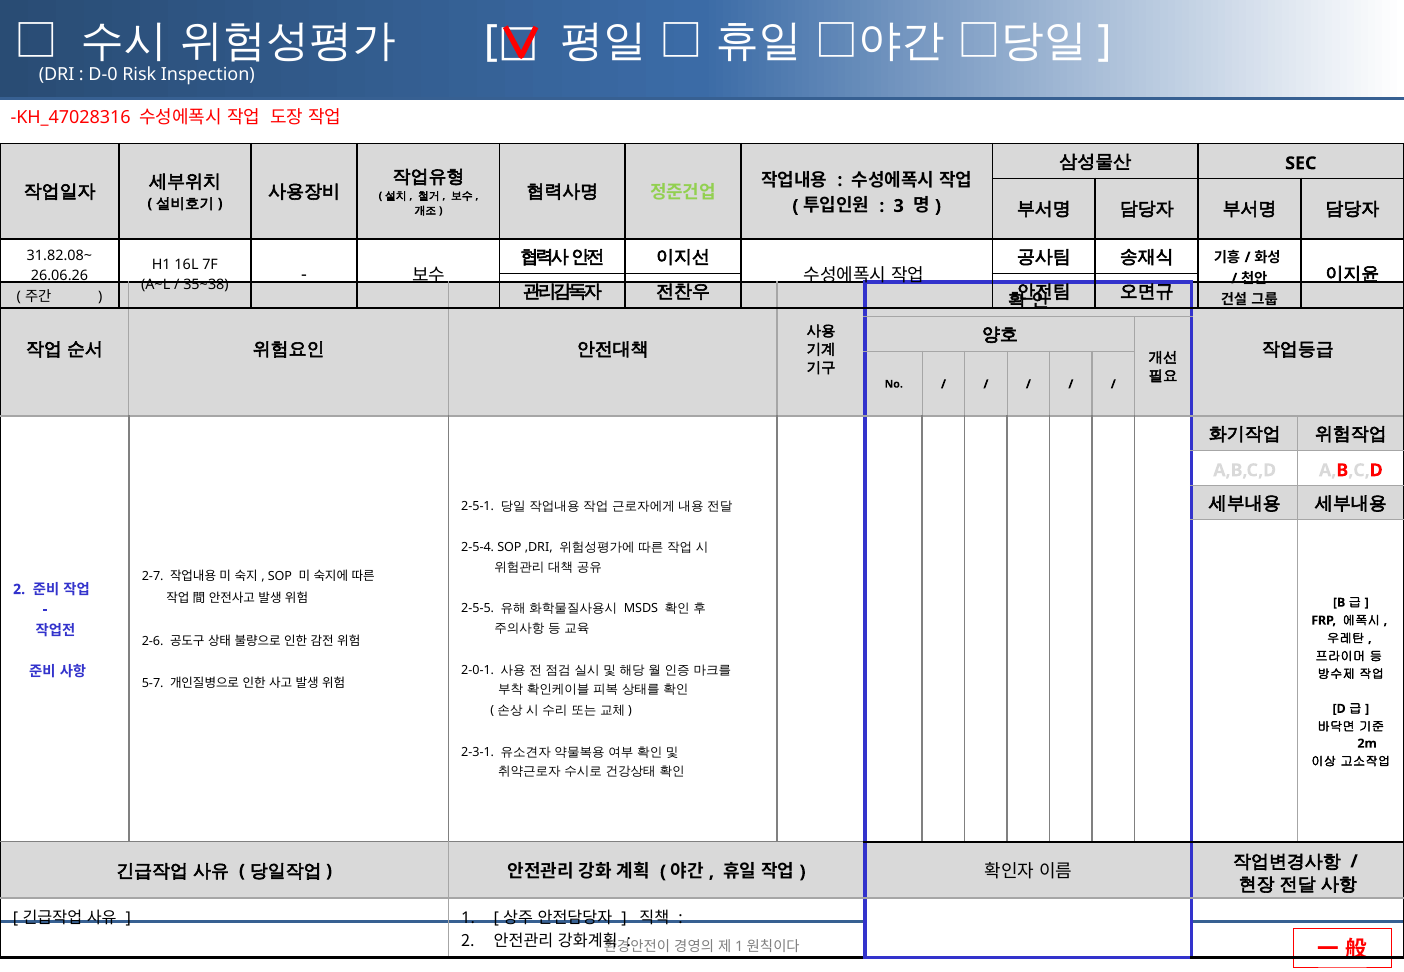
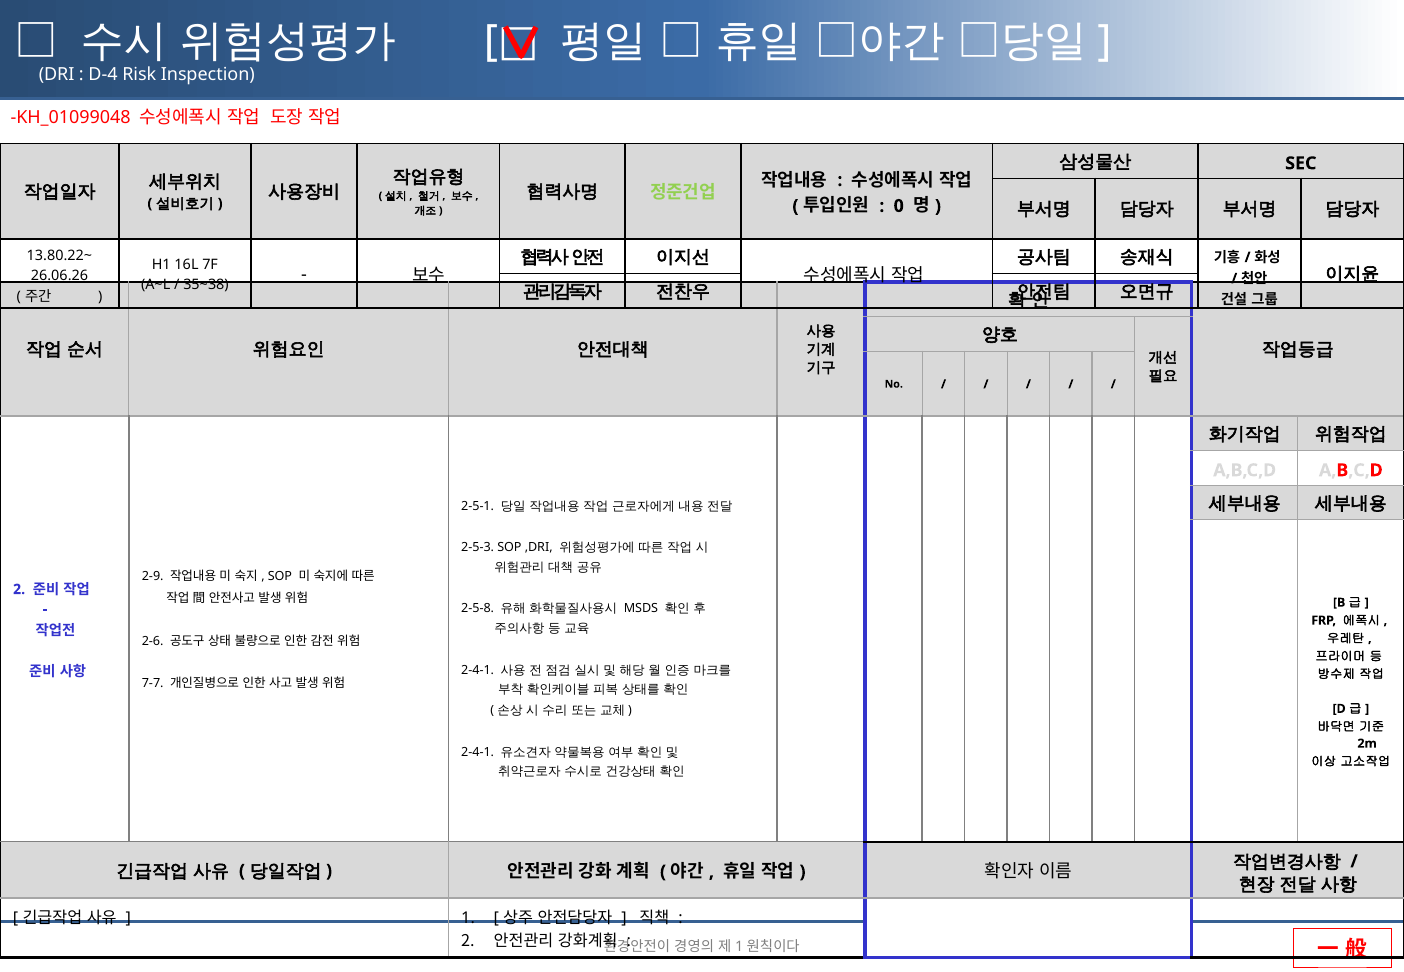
D-0: D-0 -> D-4 (103, 75)
KH_47028316: KH_47028316 -> KH_01099048 (71, 118)
3: 3 -> 0 (899, 206)
31.82.08~: 31.82.08~ -> 13.80.22~ (59, 256)
2-5-4: 2-5-4 -> 2-5-3 (478, 548)
2-7: 2-7 -> 2-9 (153, 576)
2-5-5: 2-5-5 -> 2-5-8 (478, 609)
2-0-1: 2-0-1 -> 2-4-1 (478, 670)
5-7: 5-7 -> 7-7 (153, 684)
2-3-1: 2-3-1 -> 2-4-1 (478, 752)
